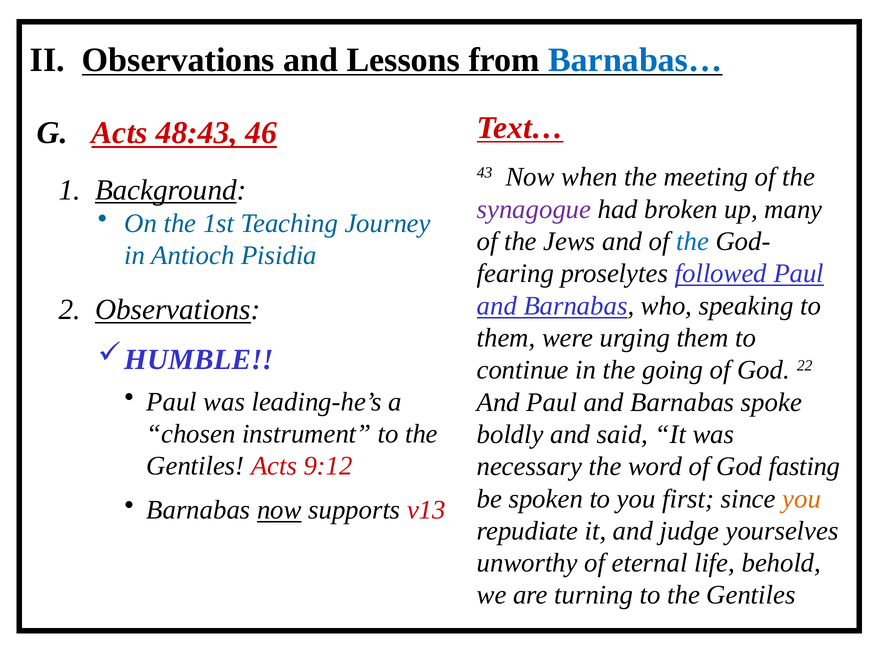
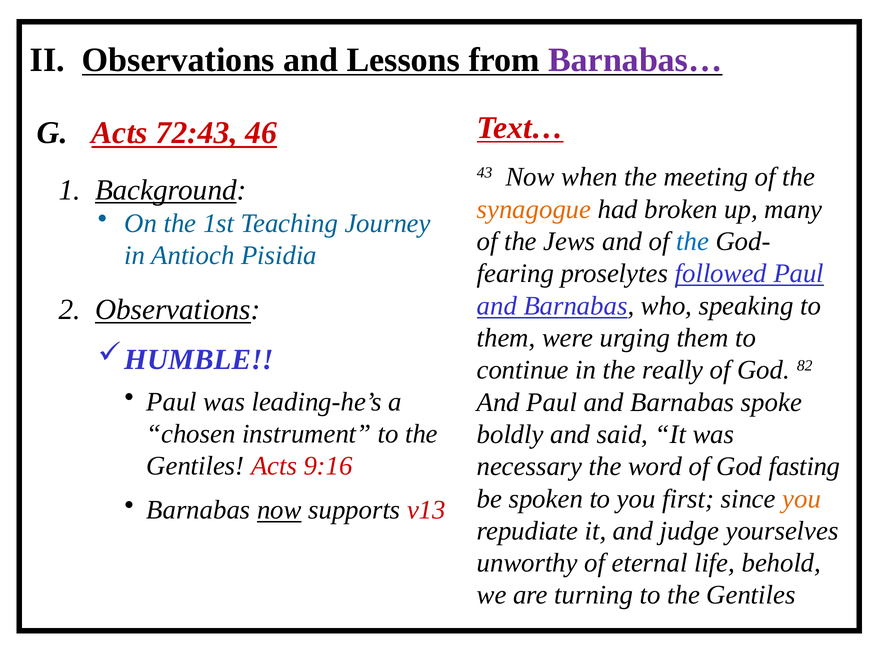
Barnabas… colour: blue -> purple (635, 60)
48:43: 48:43 -> 72:43 (197, 133)
synagogue colour: purple -> orange (534, 209)
going: going -> really (673, 370)
22: 22 -> 82 (805, 366)
9:12: 9:12 -> 9:16 (328, 466)
